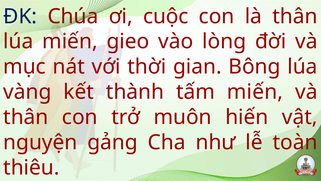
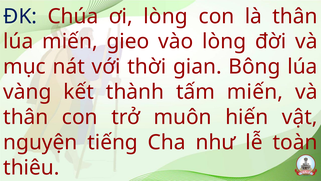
ơi cuộc: cuộc -> lòng (166, 16)
gảng: gảng -> tiếng (113, 142)
